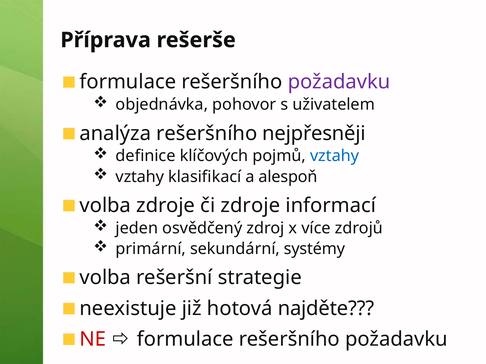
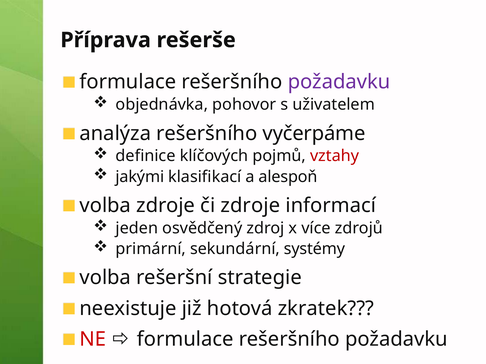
nejpřesněji: nejpřesněji -> vyčerpáme (314, 134)
vztahy colour: blue -> red (335, 156)
vztahy: vztahy -> jakými (140, 177)
najděte: najděte -> zkratek (326, 309)
